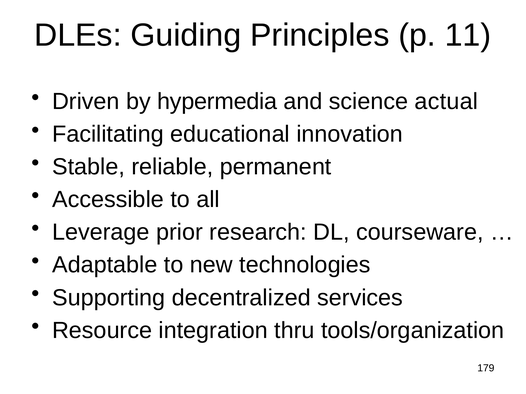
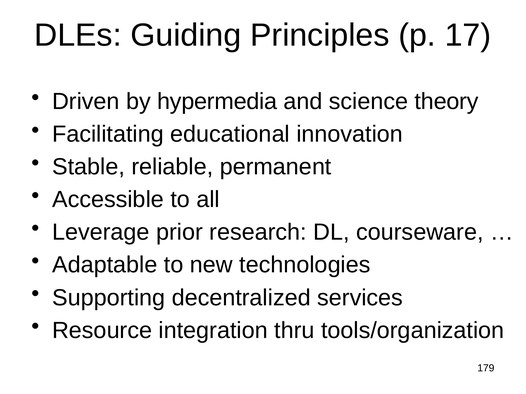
11: 11 -> 17 (468, 35)
actual: actual -> theory (447, 102)
